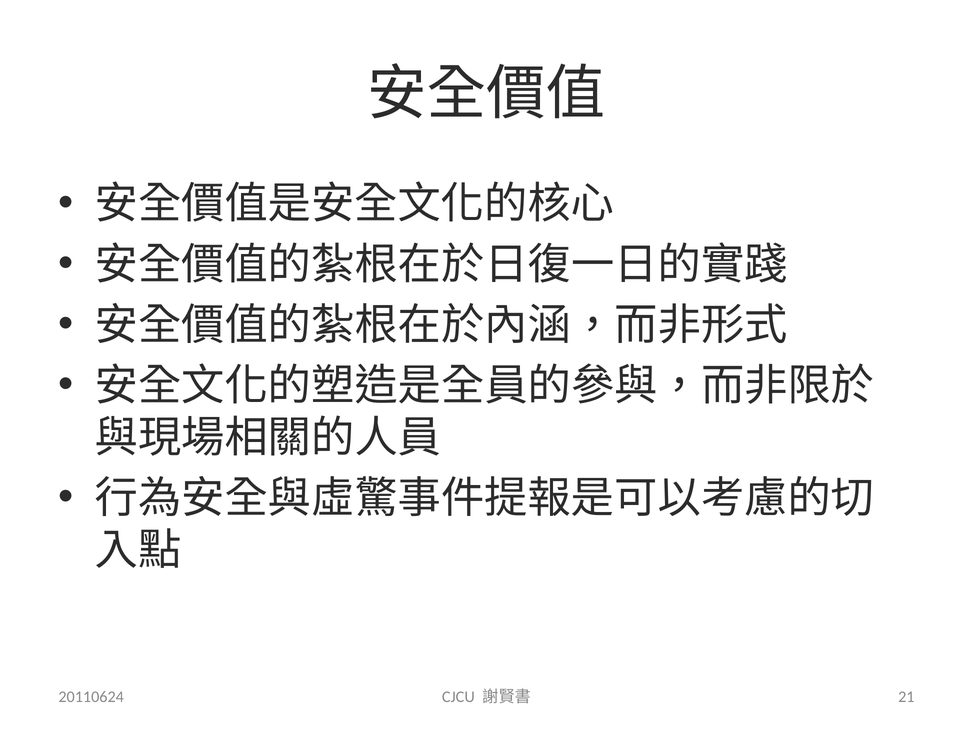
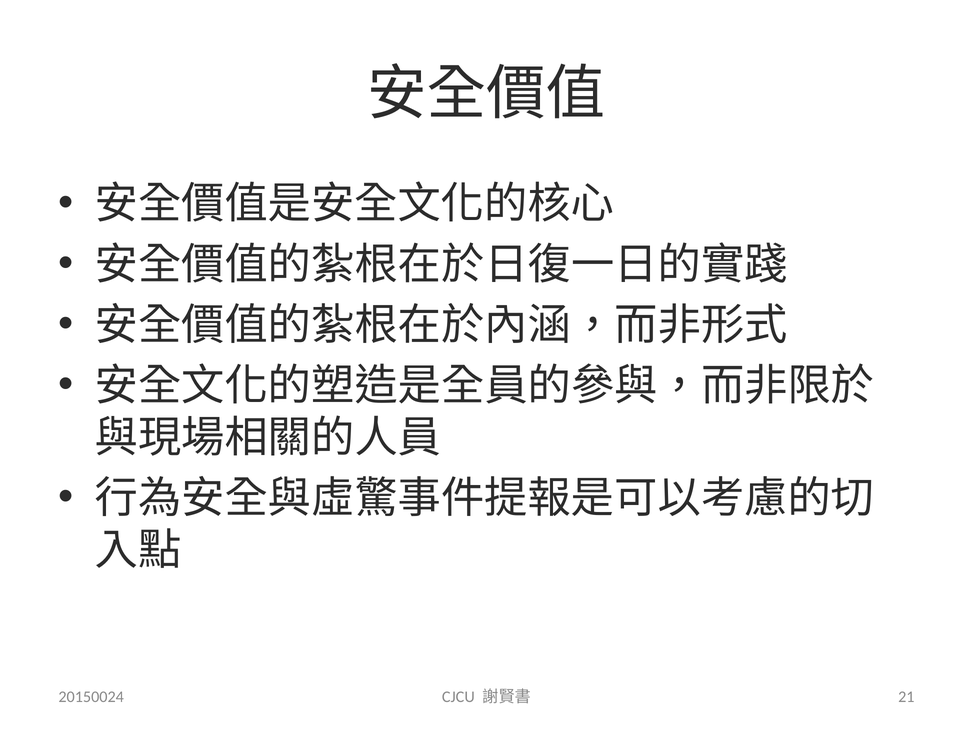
20110624: 20110624 -> 20150024 (91, 697)
